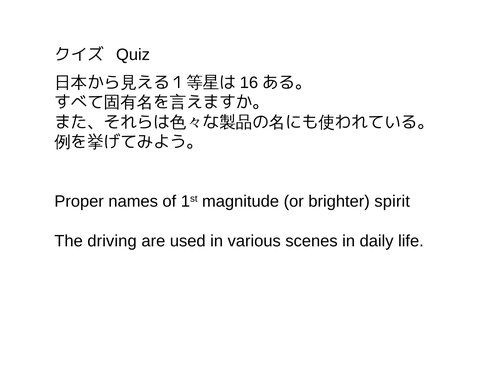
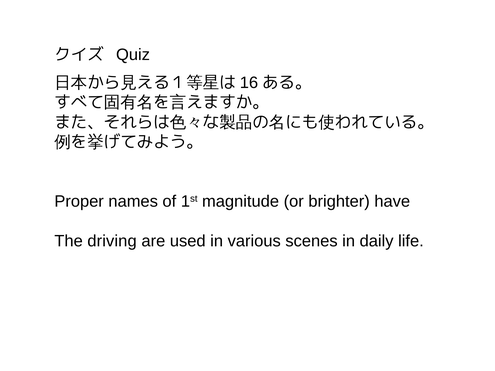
spirit: spirit -> have (392, 202)
